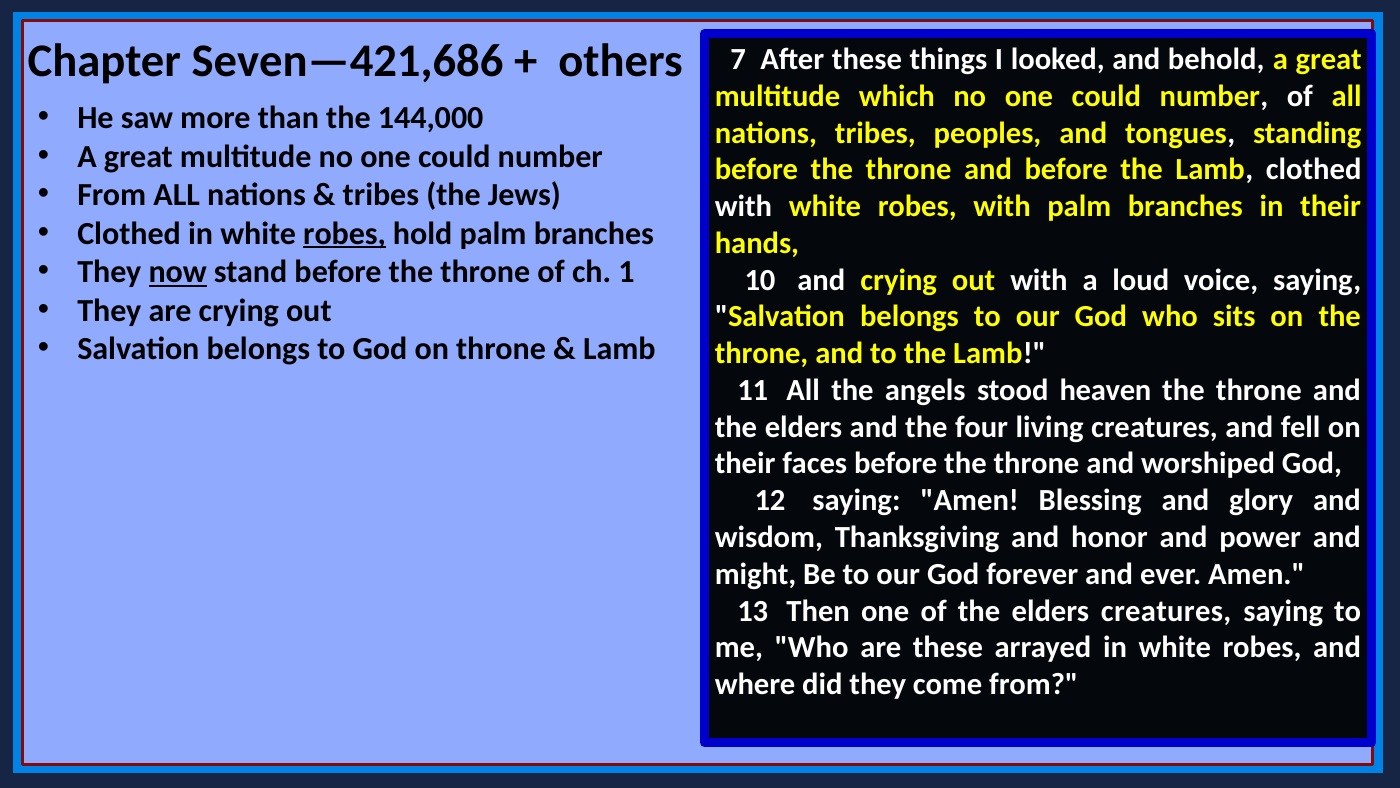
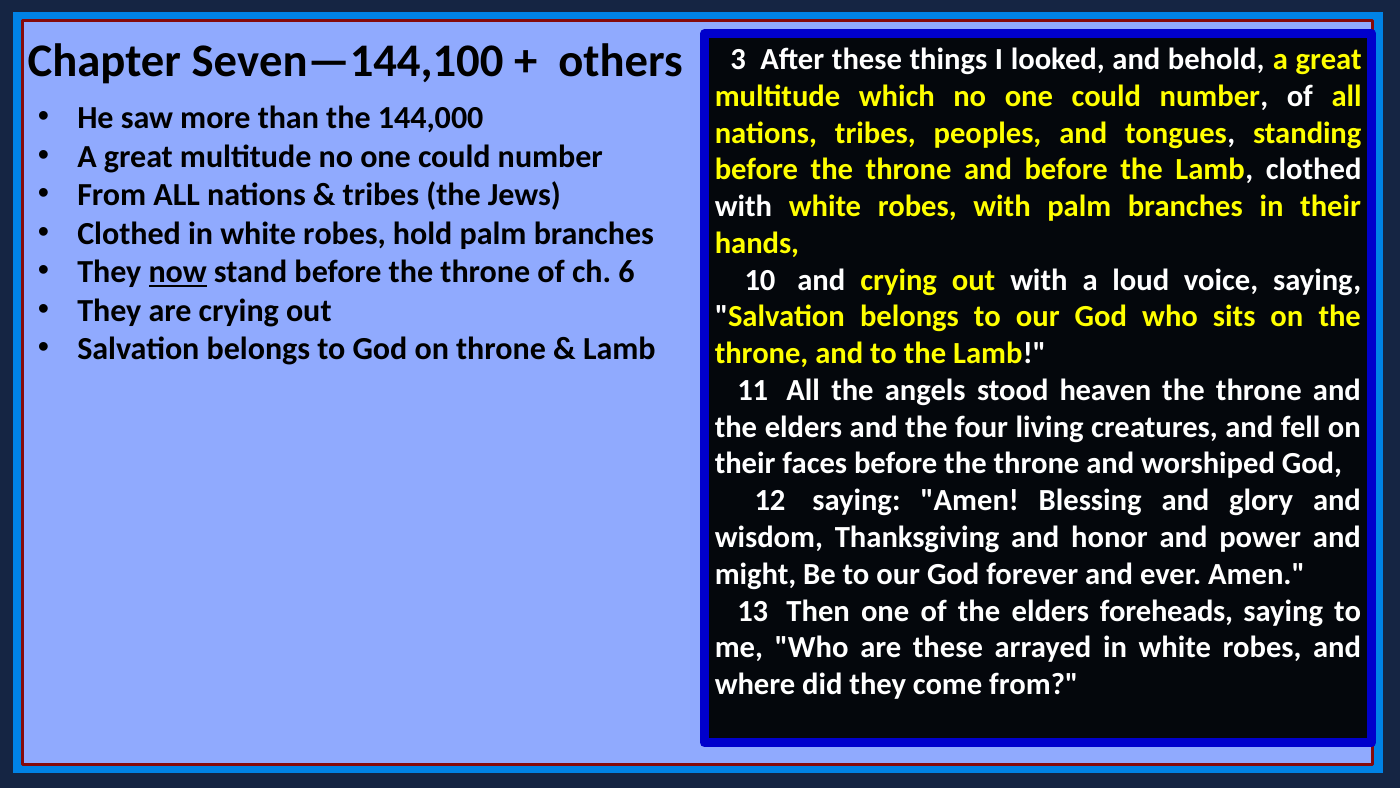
Seven—421,686: Seven—421,686 -> Seven—144,100 (347, 61)
7: 7 -> 3 (738, 59)
robes underline: present -> none (344, 233)
1: 1 -> 6 (626, 272)
elders creatures: creatures -> foreheads (1166, 611)
